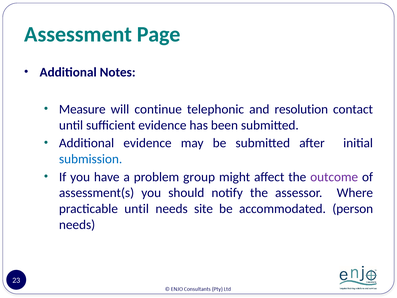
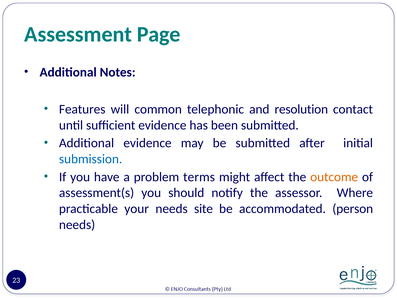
Measure: Measure -> Features (82, 109)
continue: continue -> common (158, 109)
group: group -> terms (199, 177)
outcome colour: purple -> orange (334, 177)
practicable until: until -> your (137, 209)
